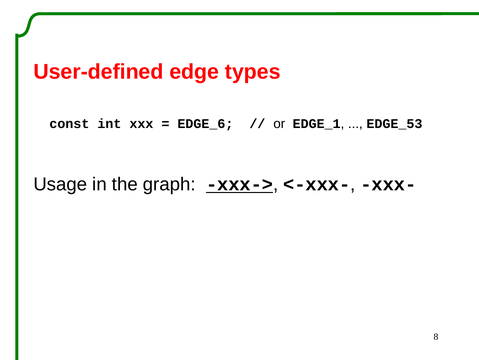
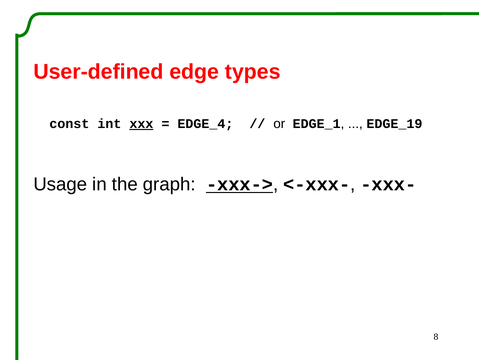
xxx underline: none -> present (141, 123)
EDGE_6: EDGE_6 -> EDGE_4 (205, 123)
EDGE_53: EDGE_53 -> EDGE_19 (394, 123)
